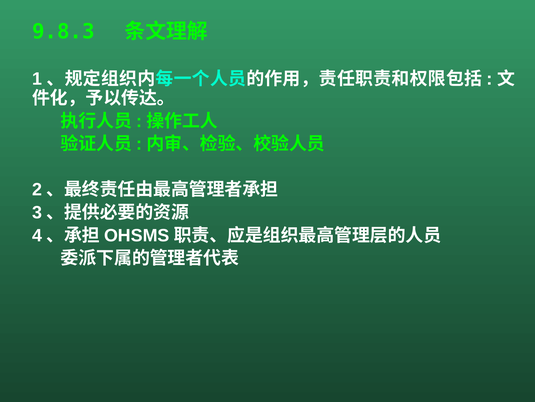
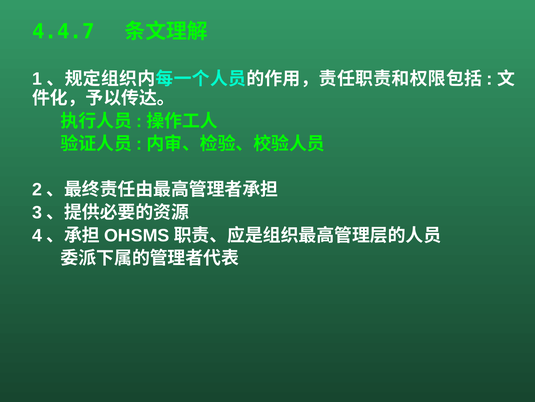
9.8.3: 9.8.3 -> 4.4.7 (63, 32)
